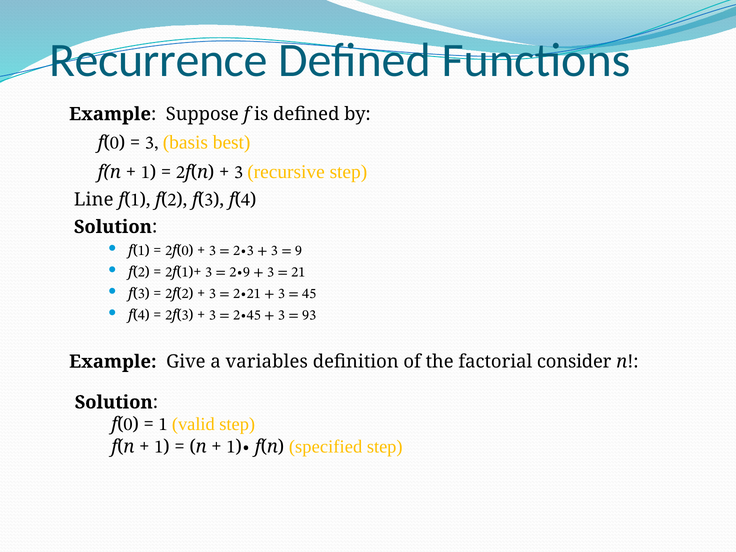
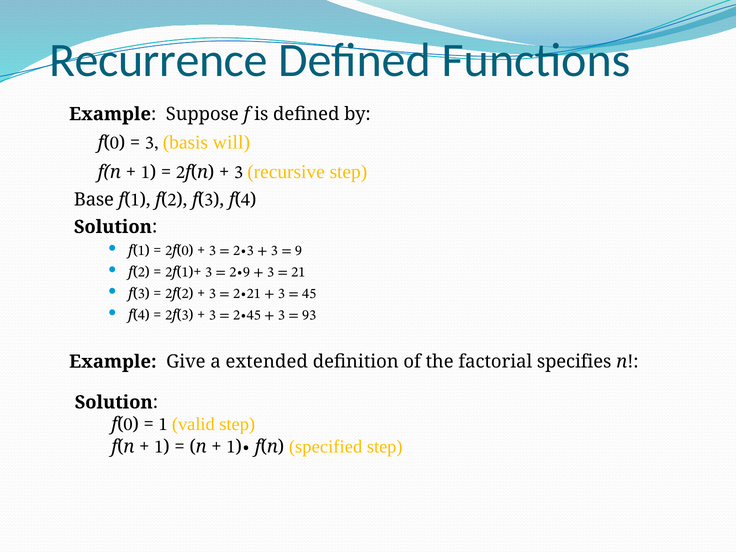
best: best -> will (232, 143)
Line: Line -> Base (94, 200)
variables: variables -> extended (267, 362)
consider: consider -> specifies (574, 362)
